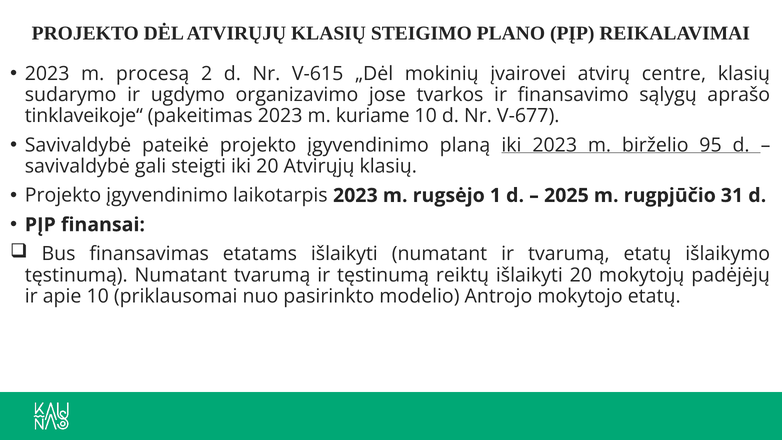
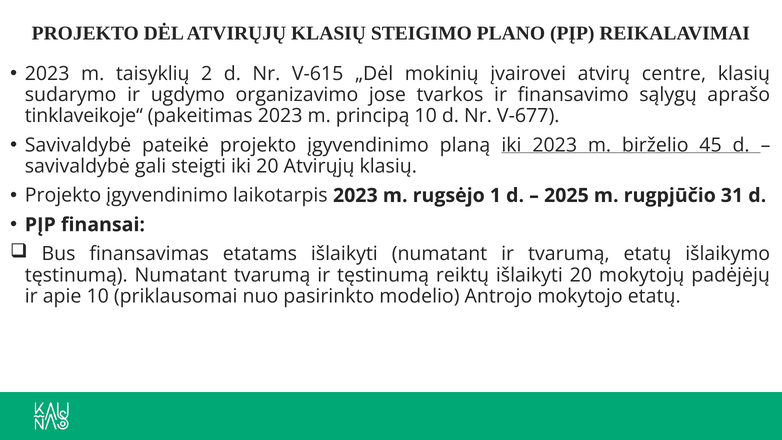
procesą: procesą -> taisyklių (153, 74)
kuriame: kuriame -> principą (373, 116)
95: 95 -> 45 (711, 145)
